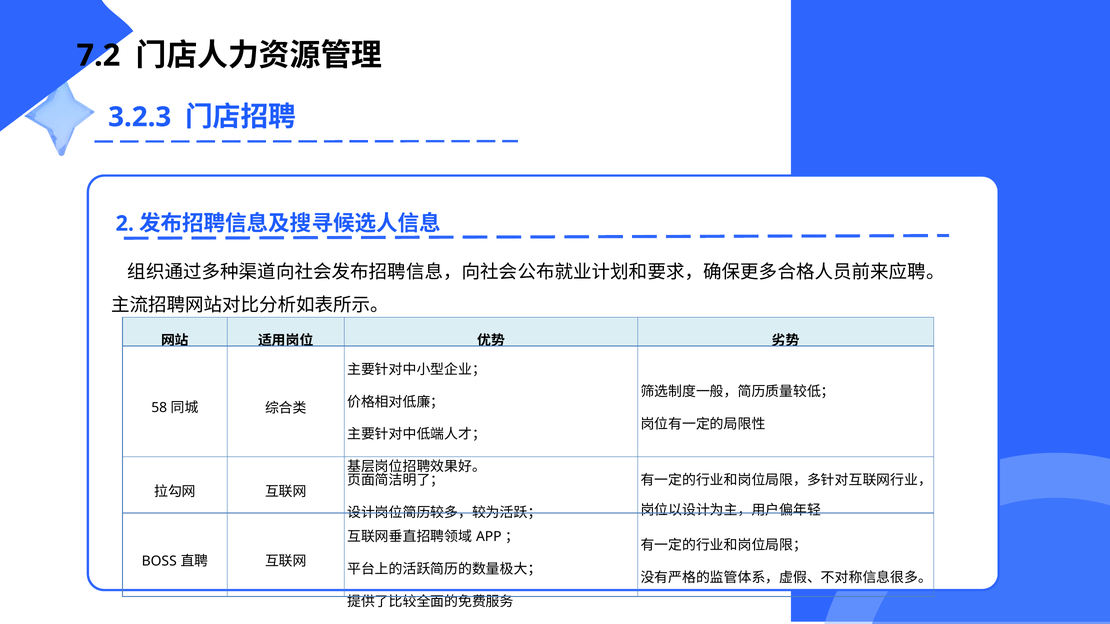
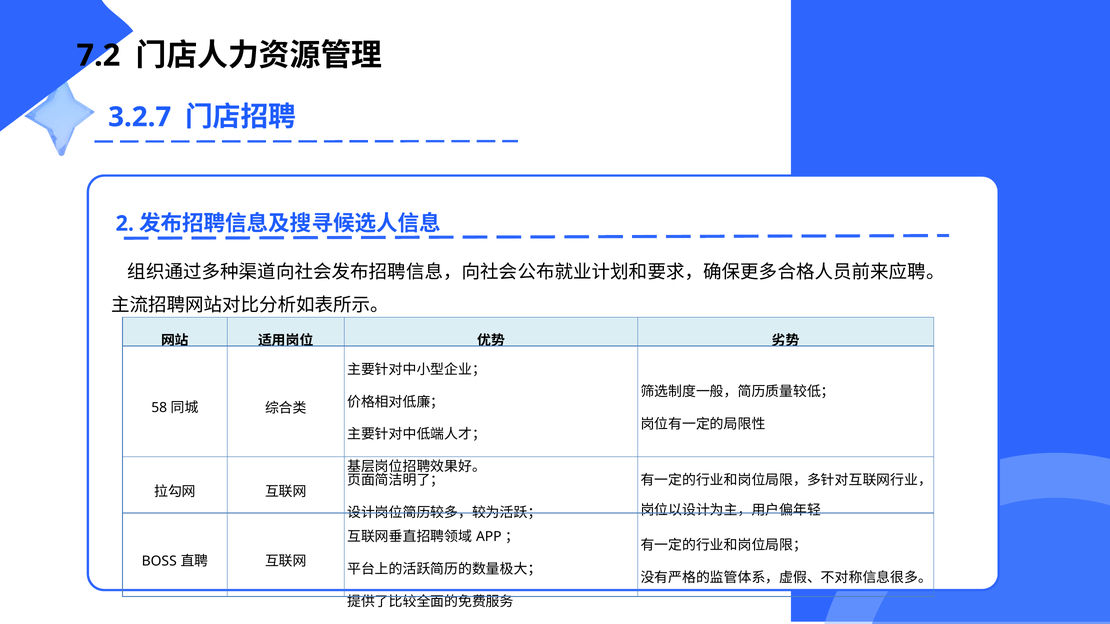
3.2.3: 3.2.3 -> 3.2.7 (140, 117)
